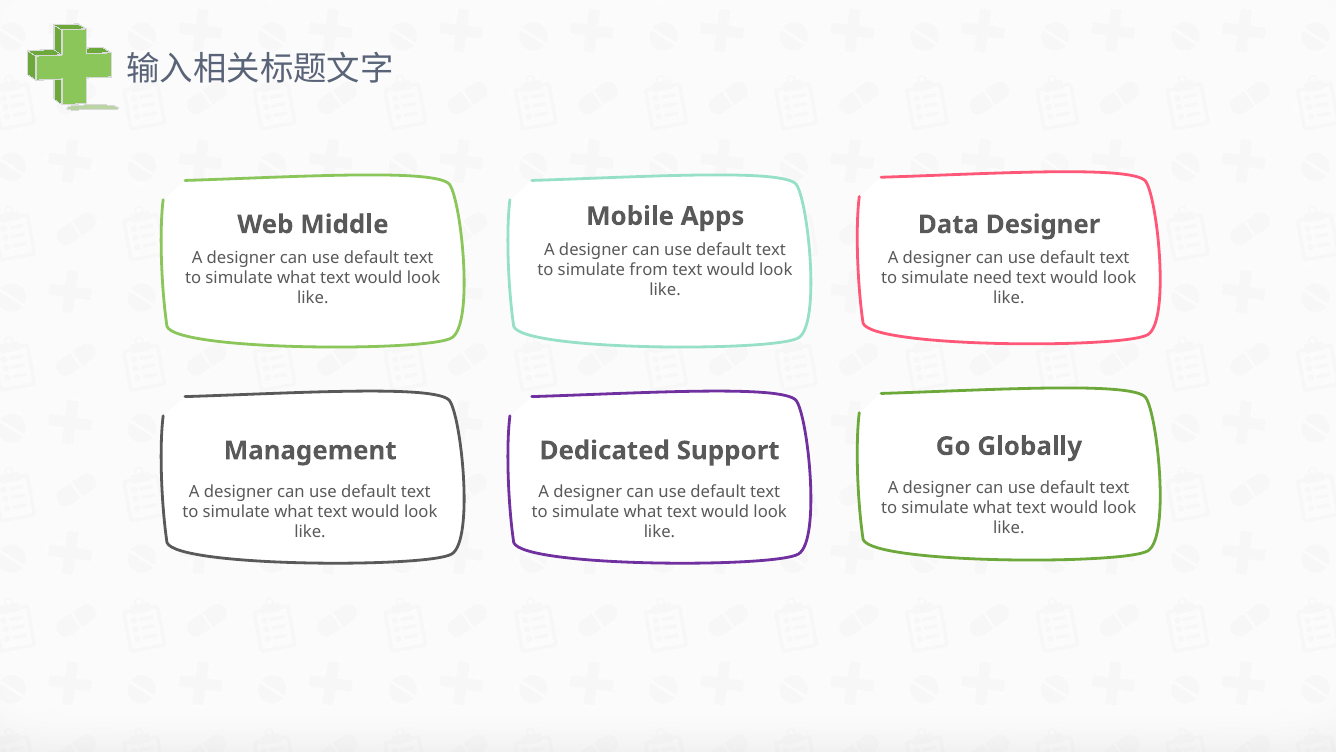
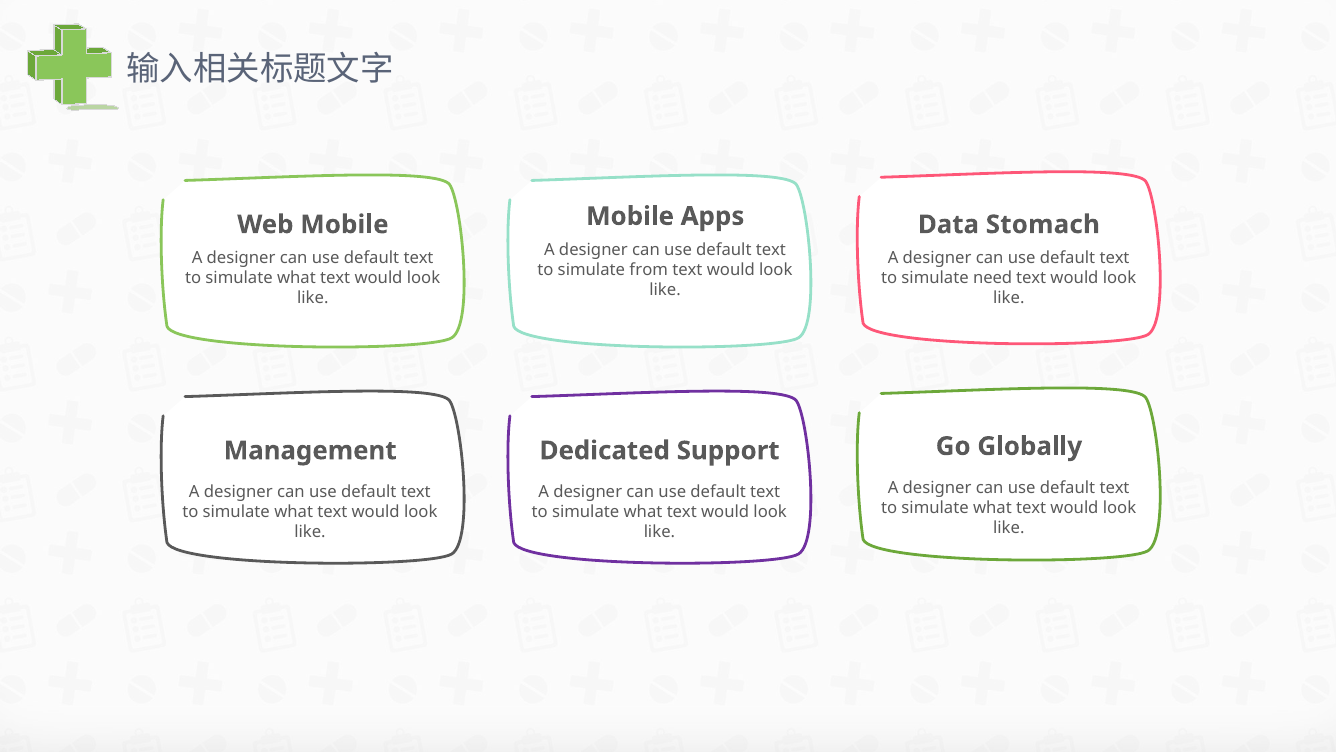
Web Middle: Middle -> Mobile (344, 224)
Data Designer: Designer -> Stomach (1043, 224)
